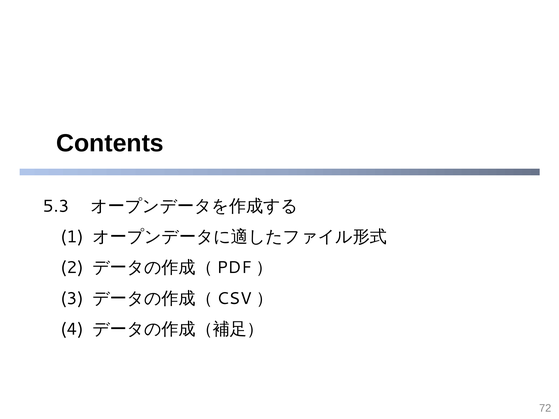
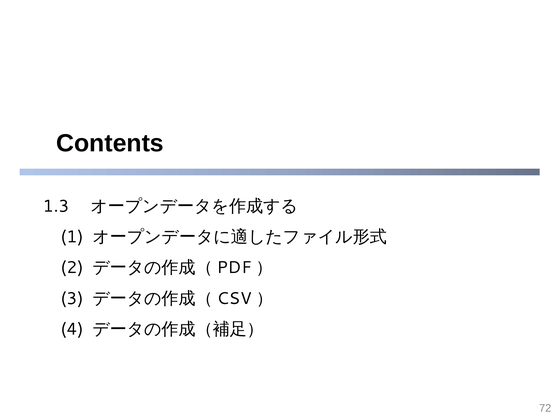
5.3: 5.3 -> 1.3 (56, 206)
